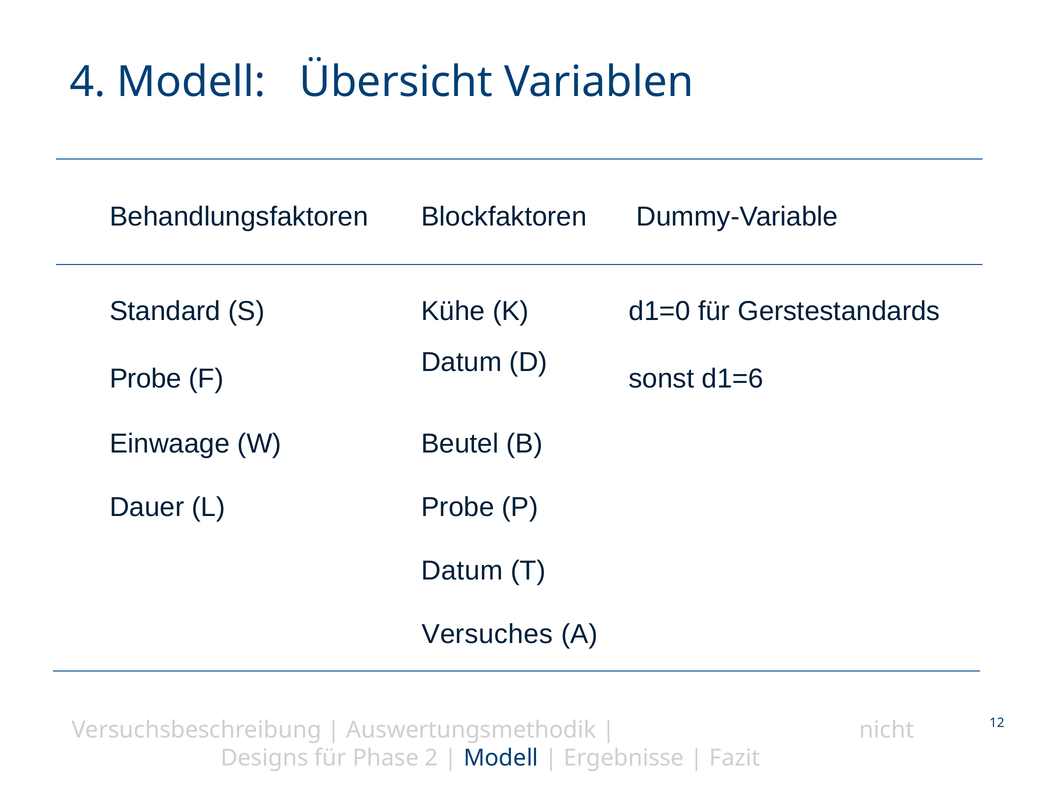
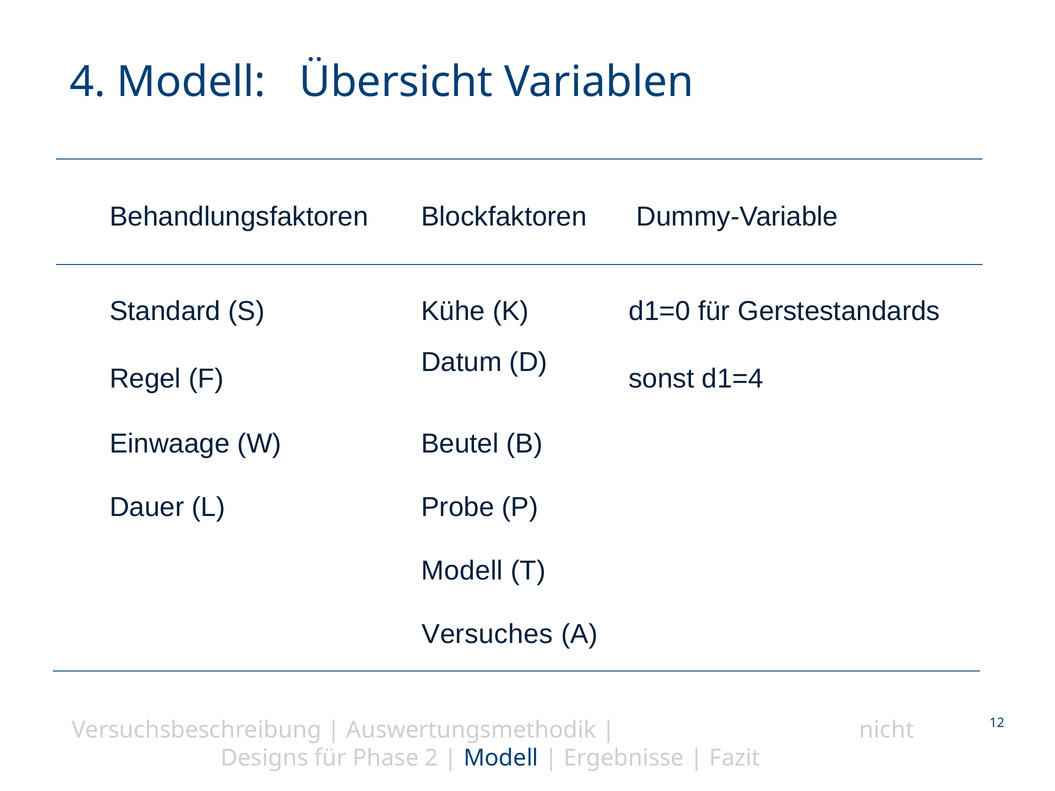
Probe: Probe -> Regel (145, 379)
d1=6: d1=6 -> d1=4 (733, 379)
Datum: Datum -> Modell (462, 571)
